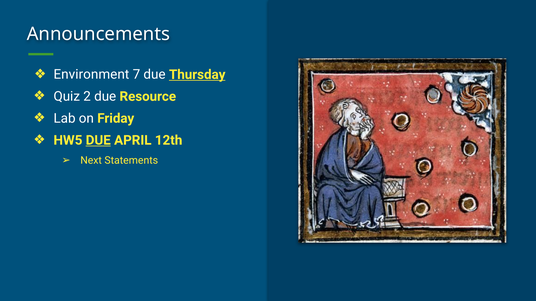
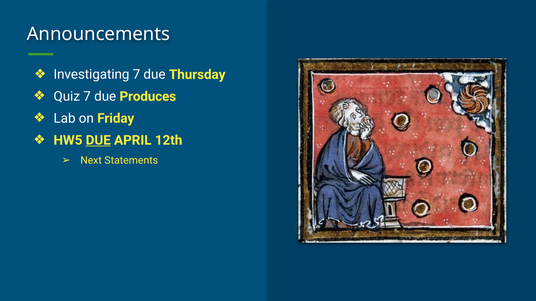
Environment: Environment -> Investigating (91, 75)
Thursday underline: present -> none (197, 75)
Quiz 2: 2 -> 7 (87, 97)
Resource: Resource -> Produces (148, 97)
